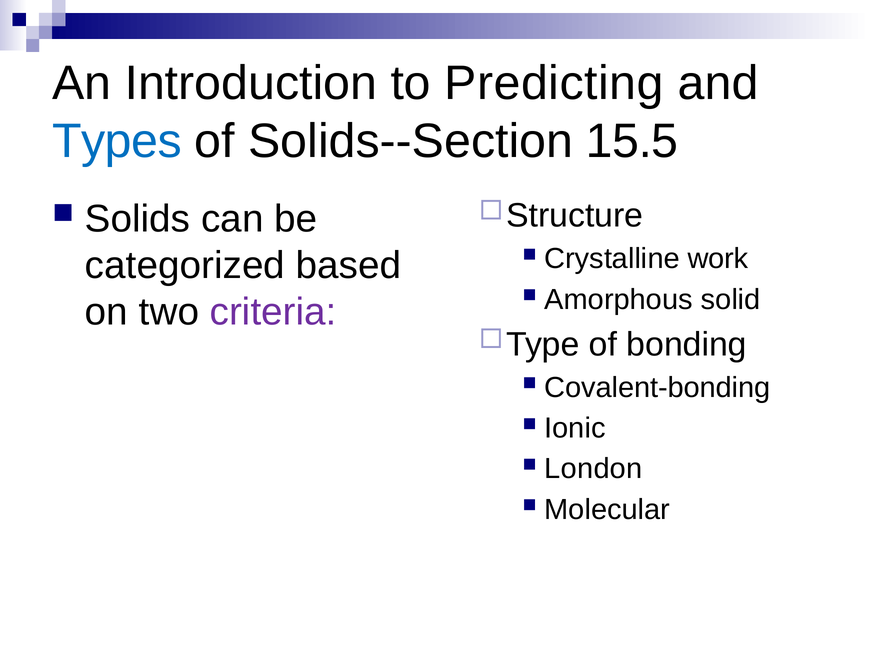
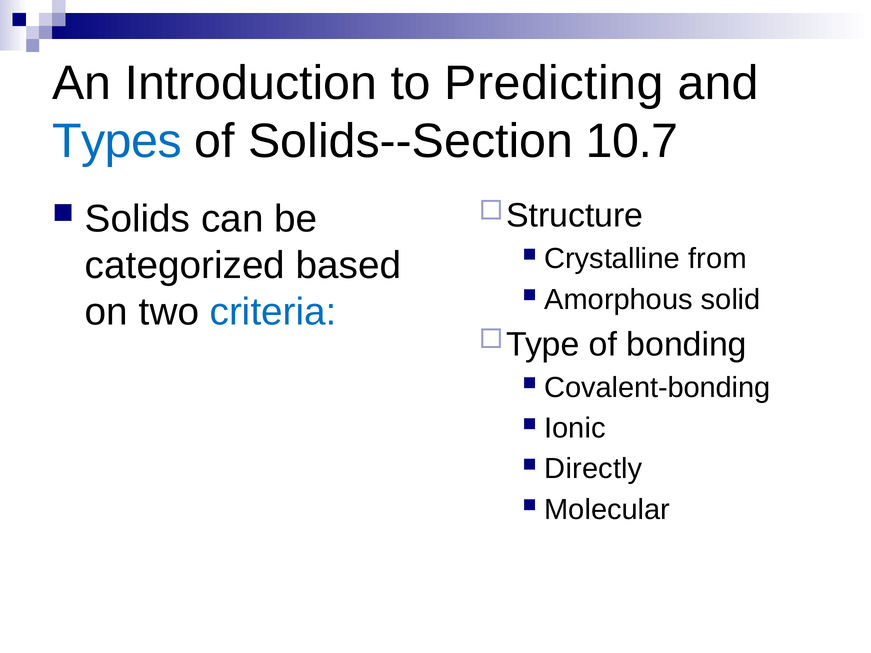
15.5: 15.5 -> 10.7 (632, 141)
work: work -> from (718, 259)
criteria colour: purple -> blue (273, 312)
London: London -> Directly (593, 469)
